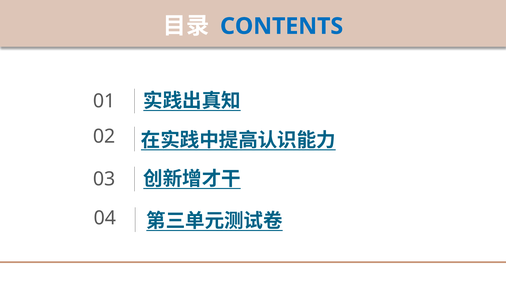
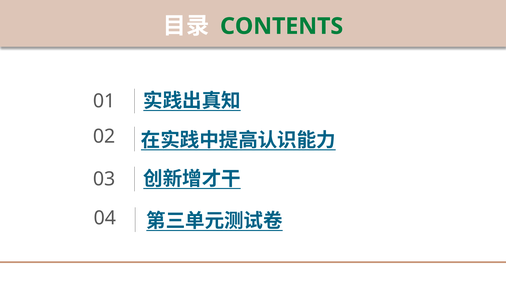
CONTENTS colour: blue -> green (282, 26)
